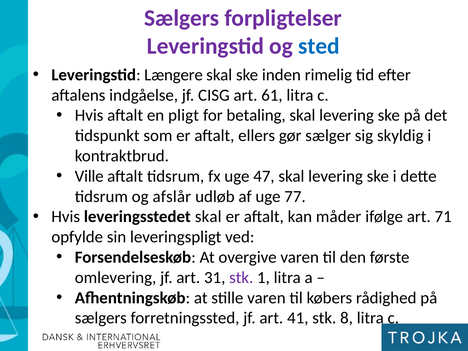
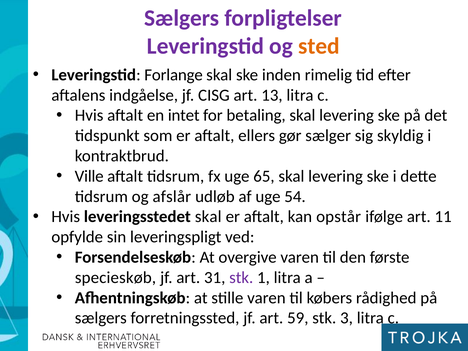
sted colour: blue -> orange (319, 46)
Længere: Længere -> Forlange (174, 75)
61: 61 -> 13 (272, 95)
pligt: pligt -> intet (184, 115)
47: 47 -> 65 (264, 176)
77: 77 -> 54 (295, 196)
måder: måder -> opstår (339, 217)
71: 71 -> 11 (443, 217)
omlevering: omlevering -> specieskøb (115, 278)
41: 41 -> 59 (298, 318)
8: 8 -> 3 (347, 318)
